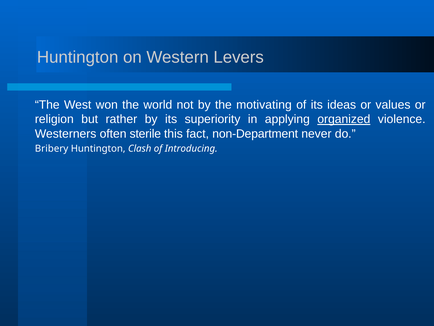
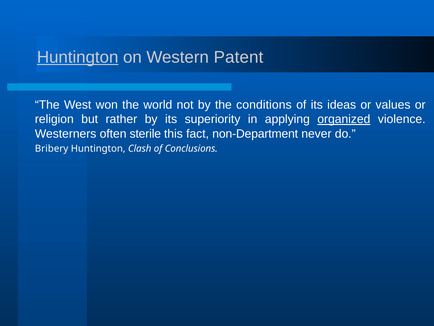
Huntington underline: none -> present (78, 57)
Levers: Levers -> Patent (239, 57)
motivating: motivating -> conditions (264, 105)
Introducing: Introducing -> Conclusions (191, 148)
